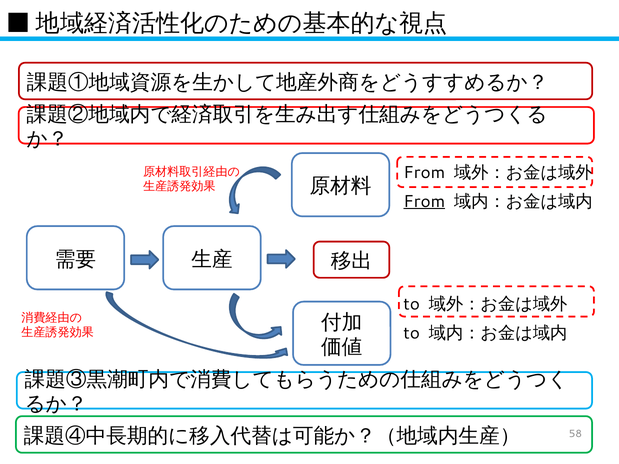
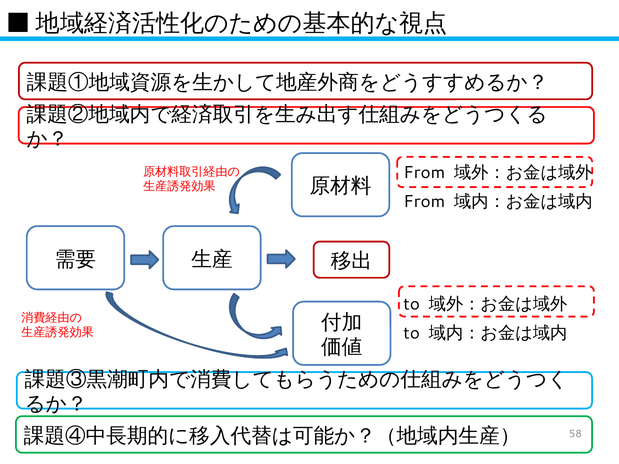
From underline: present -> none (424, 201)
